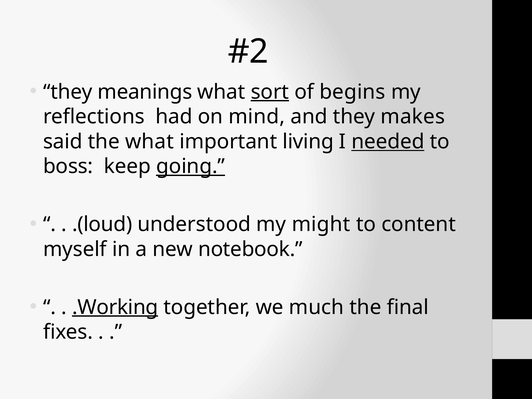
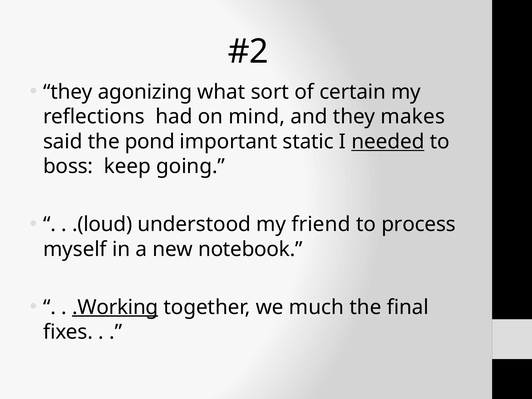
meanings: meanings -> agonizing (145, 92)
sort underline: present -> none (270, 92)
begins: begins -> certain (353, 92)
the what: what -> pond (150, 142)
living: living -> static (308, 142)
going underline: present -> none (191, 166)
might: might -> friend (321, 224)
content: content -> process (419, 224)
